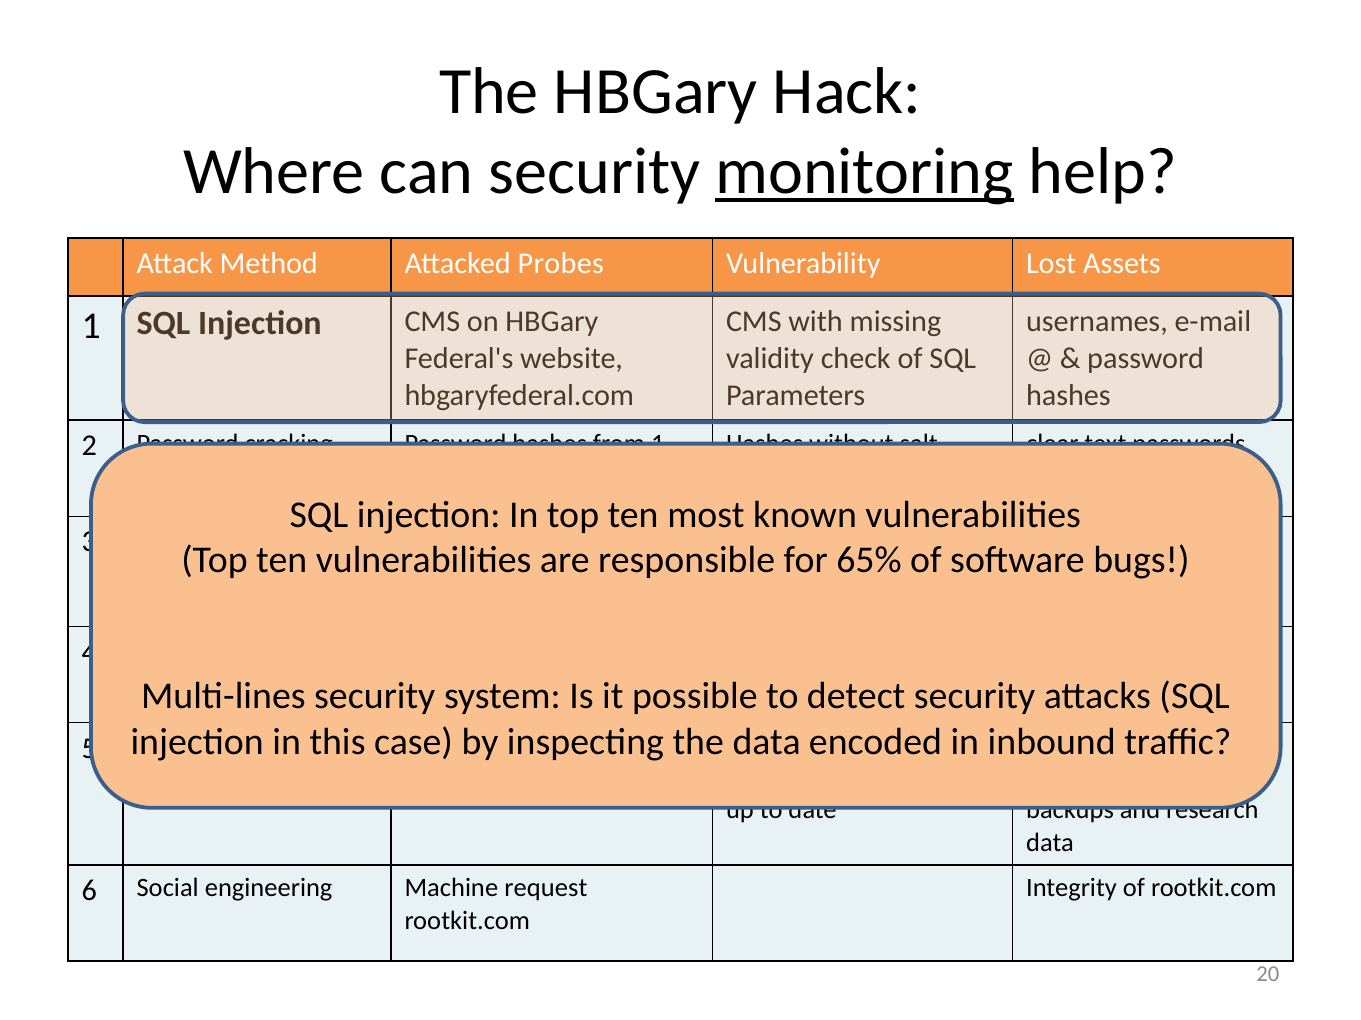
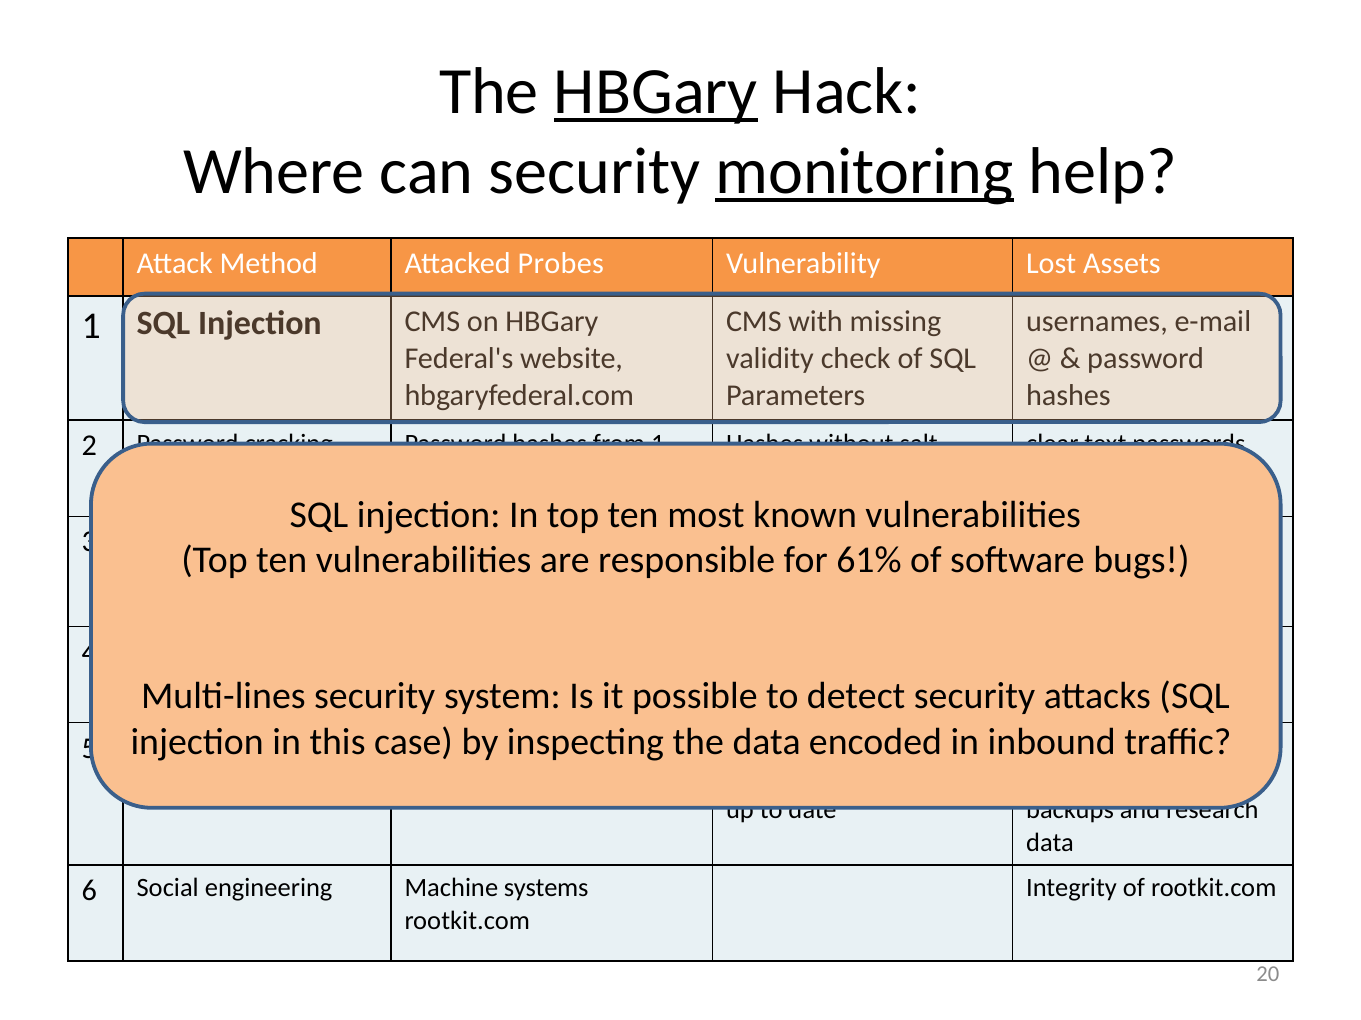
HBGary underline: none -> present (656, 92)
65%: 65% -> 61% (869, 561)
request: request -> systems (546, 889)
